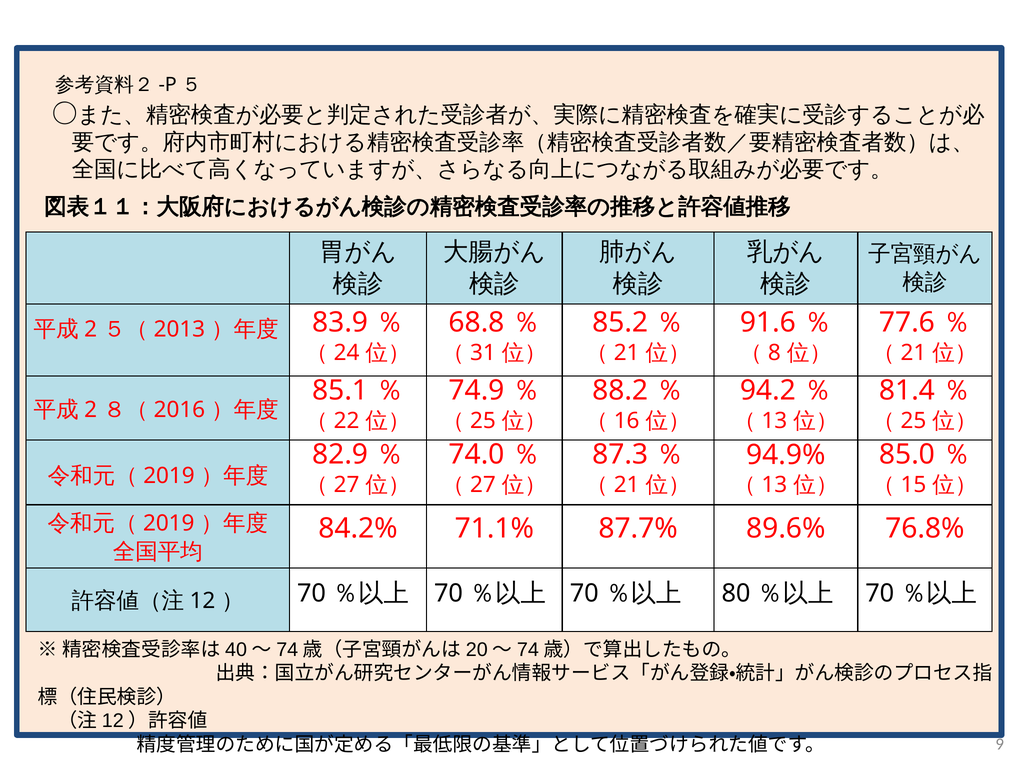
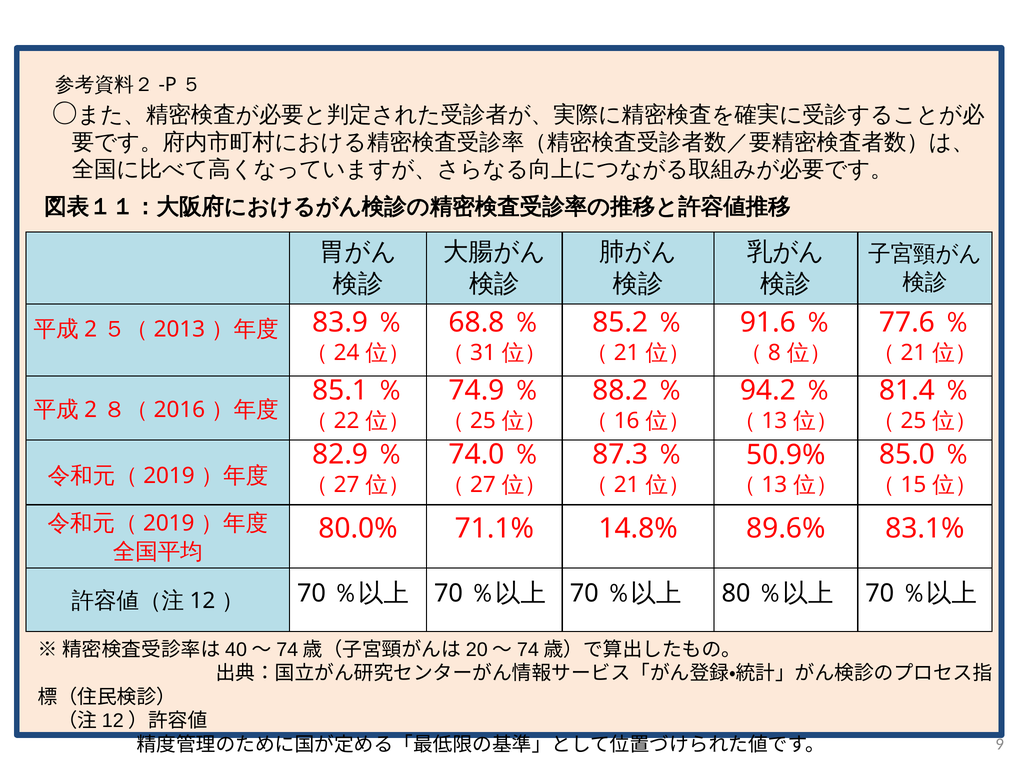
94.9%: 94.9% -> 50.9% (786, 454)
84.2%: 84.2% -> 80.0% (358, 528)
87.7%: 87.7% -> 14.8% (638, 528)
76.8%: 76.8% -> 83.1% (925, 528)
